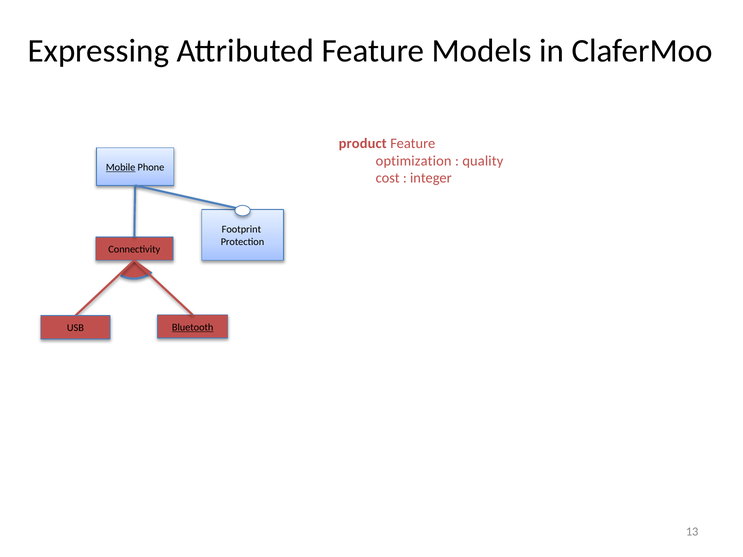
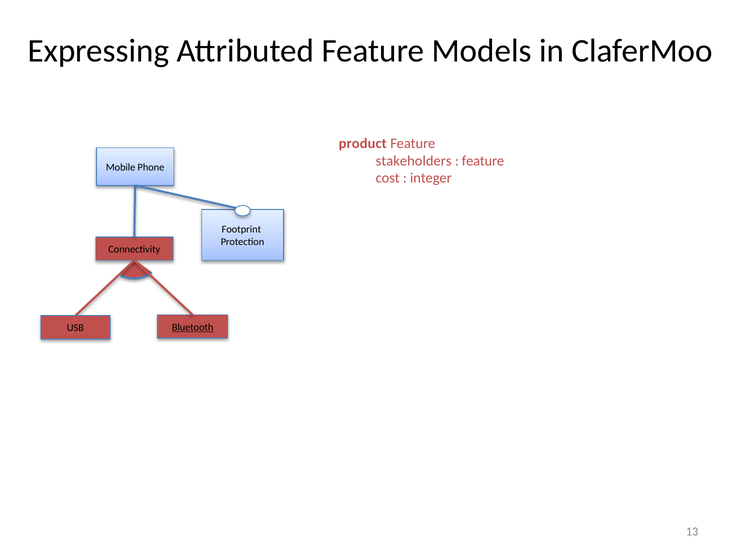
optimization: optimization -> stakeholders (414, 161)
quality: quality -> feature (483, 161)
Mobile underline: present -> none (121, 167)
